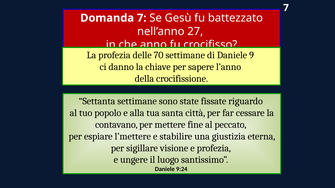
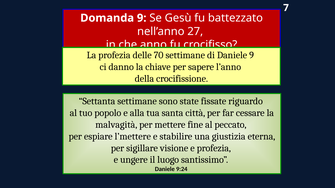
Domanda 7: 7 -> 9 (142, 18)
contavano: contavano -> malvagità (116, 125)
